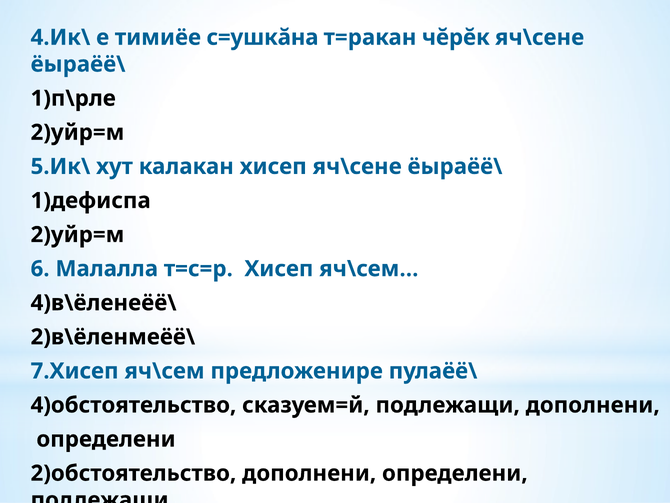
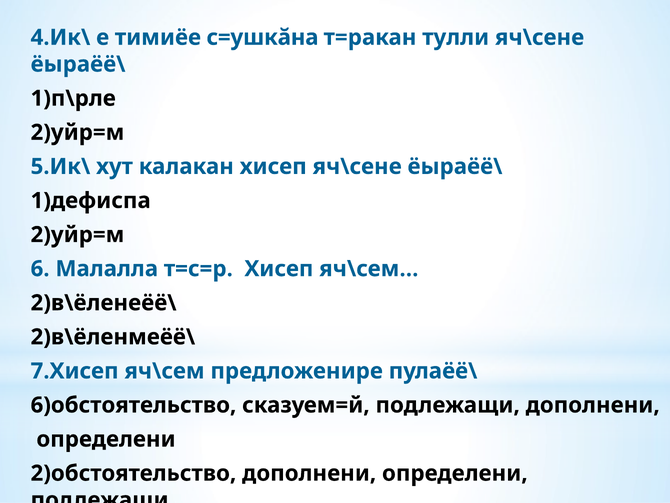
чĕрĕк: чĕрĕк -> тулли (456, 37)
4)в\ёленеёё\: 4)в\ёленеёё\ -> 2)в\ёленеёё\ (104, 303)
4)обстоятельство: 4)обстоятельство -> 6)обстоятельство (133, 405)
